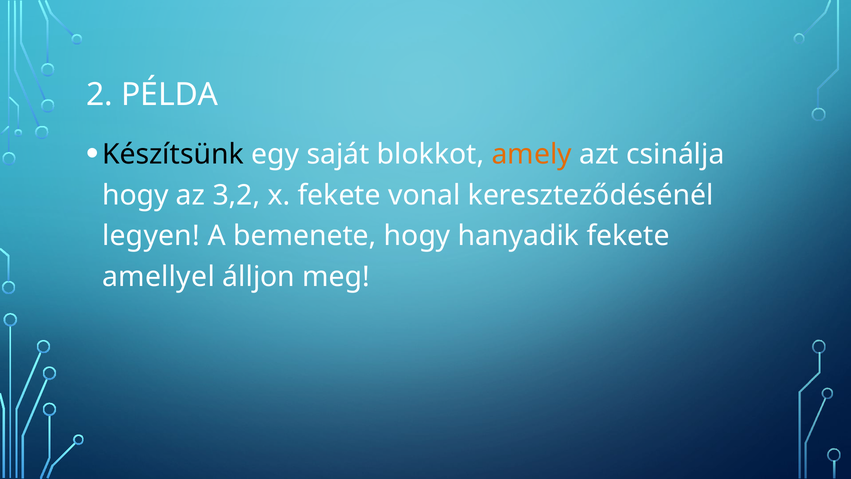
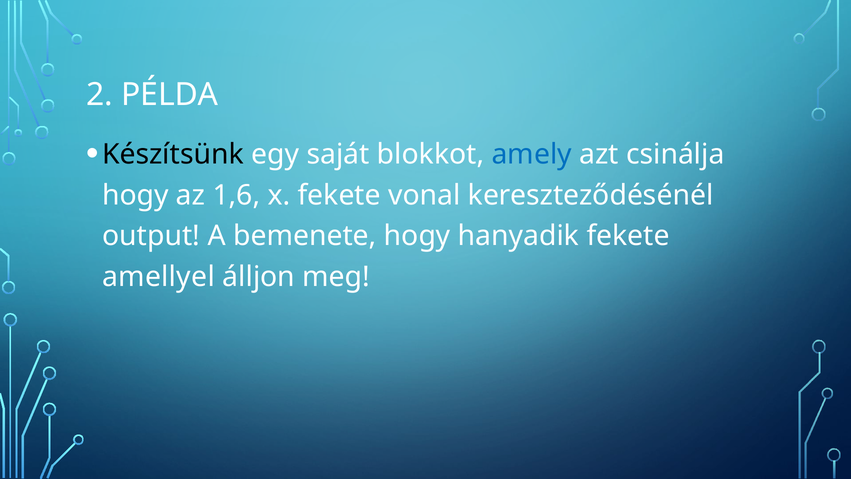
amely colour: orange -> blue (532, 154)
3,2: 3,2 -> 1,6 (236, 195)
legyen: legyen -> output (151, 236)
